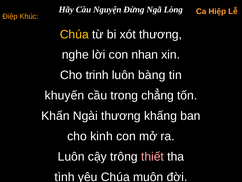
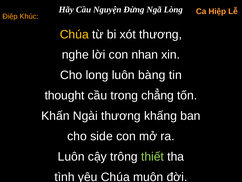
trinh: trinh -> long (97, 75)
khuyến: khuyến -> thought (65, 95)
kinh: kinh -> side (101, 136)
thiết colour: pink -> light green (153, 156)
